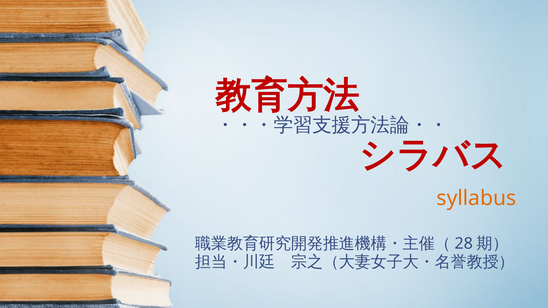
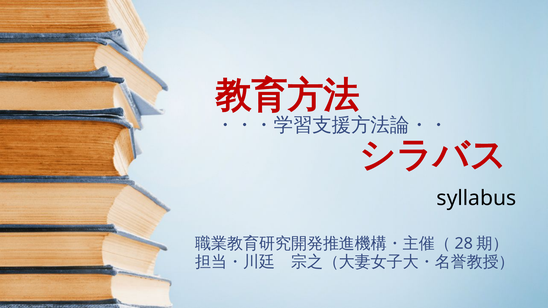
syllabus colour: orange -> black (476, 198)
